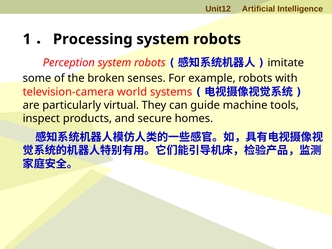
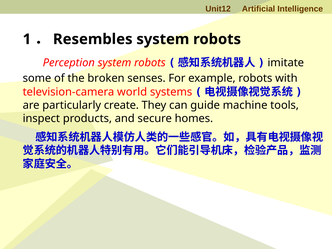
Processing: Processing -> Resembles (93, 39)
virtual: virtual -> create (121, 105)
